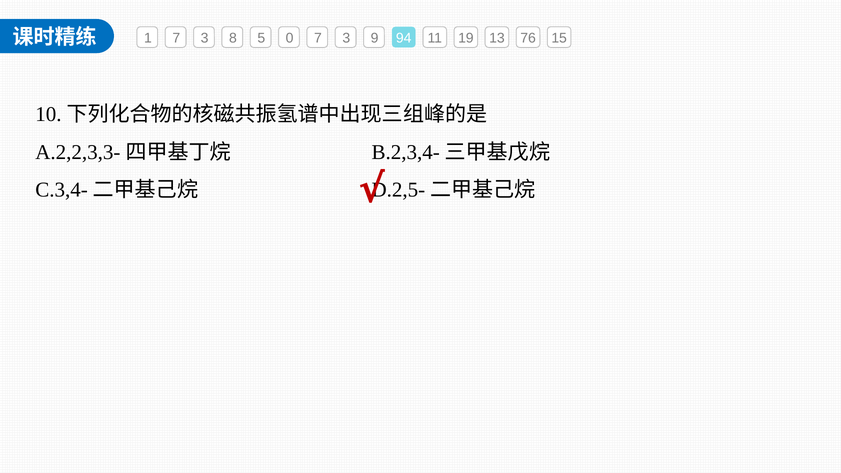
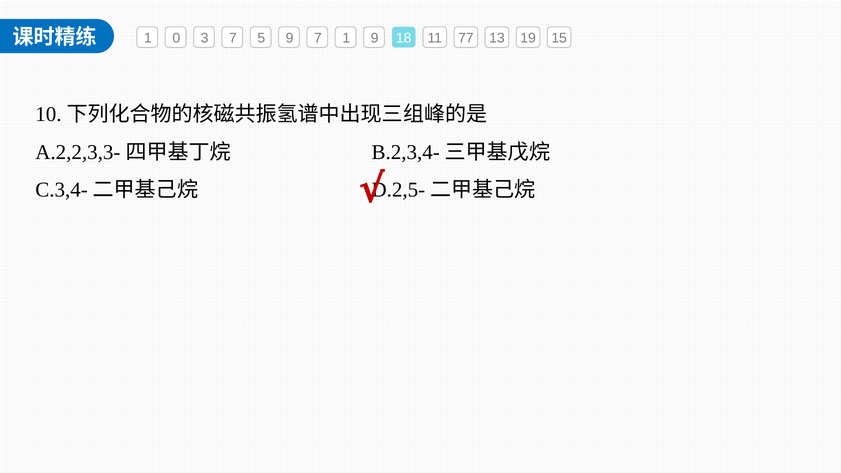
1 7: 7 -> 0 (176, 38)
3 8: 8 -> 7 (233, 38)
5 0: 0 -> 9 (290, 38)
3: 3 -> 1 (346, 38)
94: 94 -> 18 (404, 38)
19: 19 -> 77 (466, 38)
76: 76 -> 19 (528, 38)
